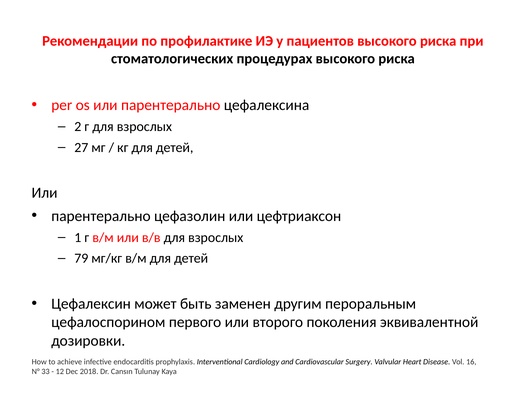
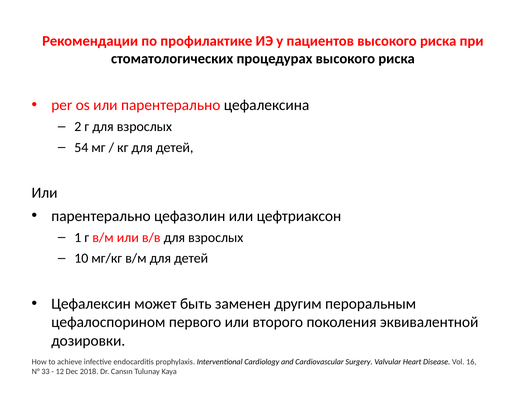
27: 27 -> 54 (81, 147)
79: 79 -> 10 (81, 258)
